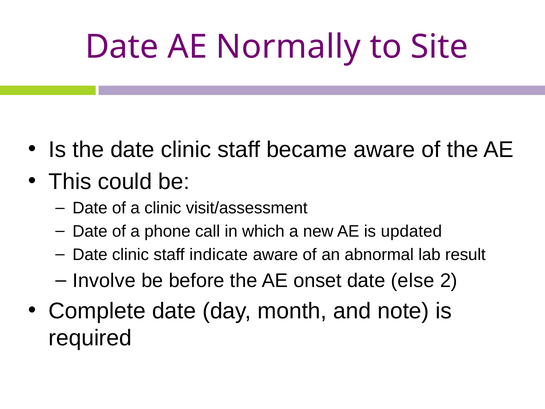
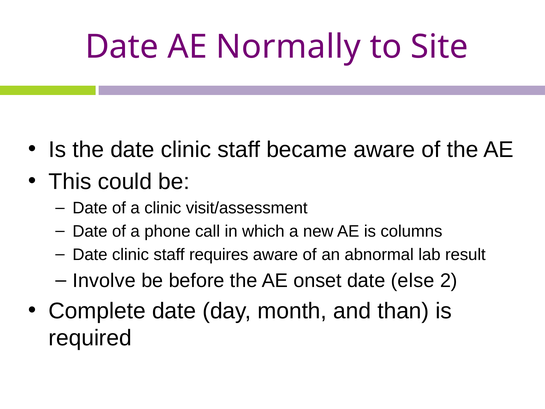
updated: updated -> columns (411, 231)
indicate: indicate -> requires (219, 254)
note: note -> than (403, 311)
